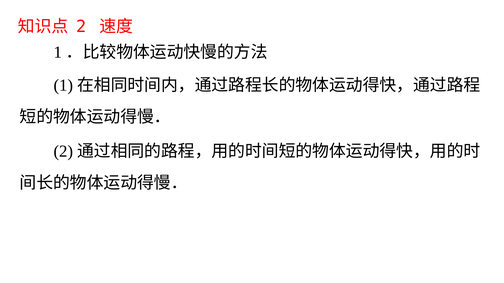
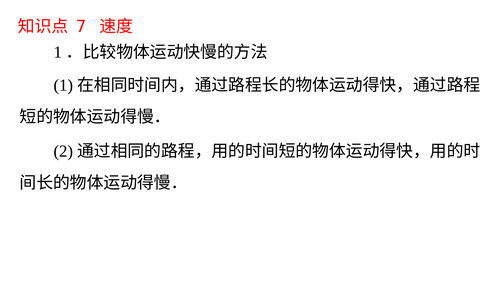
2: 2 -> 7 (81, 27)
